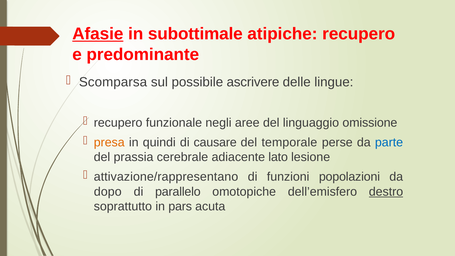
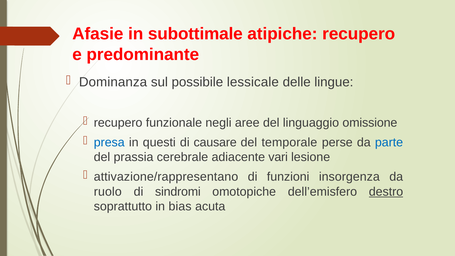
Afasie underline: present -> none (98, 34)
Scomparsa: Scomparsa -> Dominanza (113, 82)
ascrivere: ascrivere -> lessicale (253, 82)
presa colour: orange -> blue (109, 142)
quindi: quindi -> questi (159, 142)
lato: lato -> vari (278, 157)
popolazioni: popolazioni -> insorgenza (349, 177)
dopo: dopo -> ruolo (108, 192)
parallelo: parallelo -> sindromi (178, 192)
pars: pars -> bias (180, 206)
